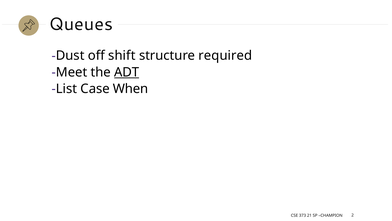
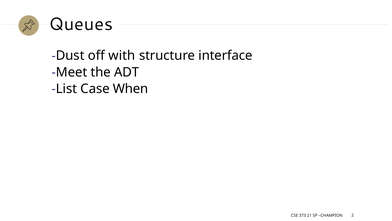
shift: shift -> with (122, 56)
required: required -> interface (225, 56)
ADT underline: present -> none (127, 72)
